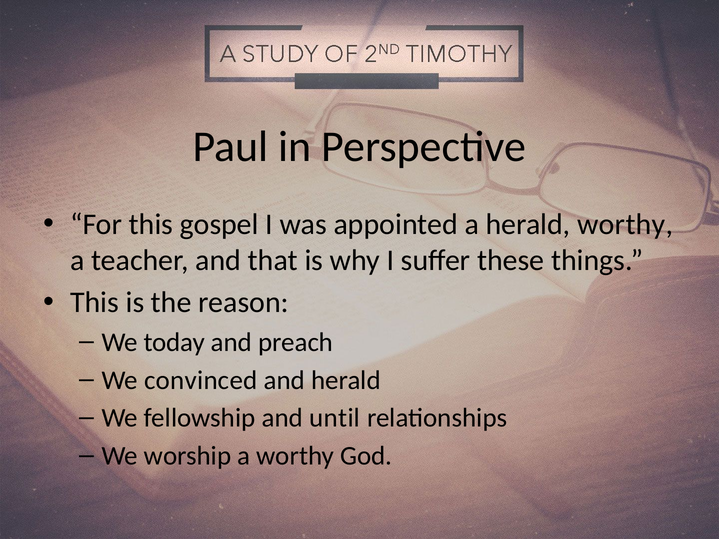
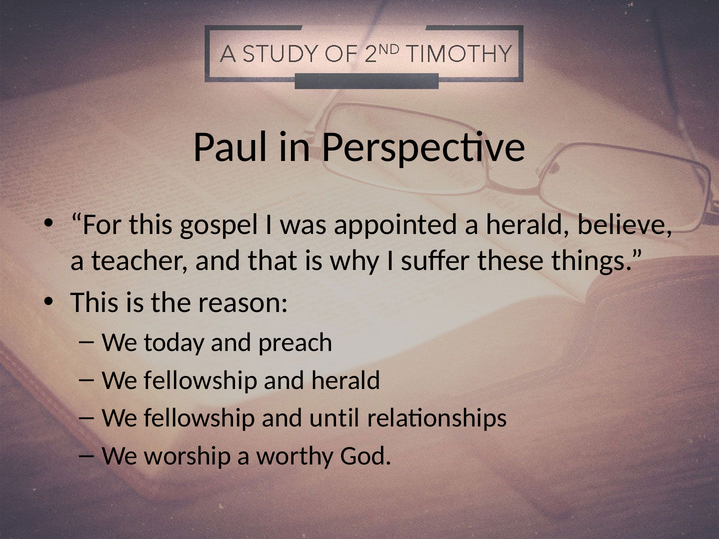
herald worthy: worthy -> believe (625, 224)
convinced: convinced -> fellowship (201, 380)
